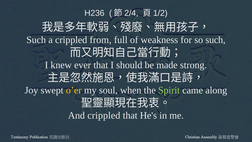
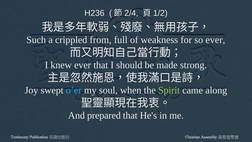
so such: such -> ever (215, 40)
o’er colour: yellow -> light blue (74, 90)
And crippled: crippled -> prepared (104, 115)
